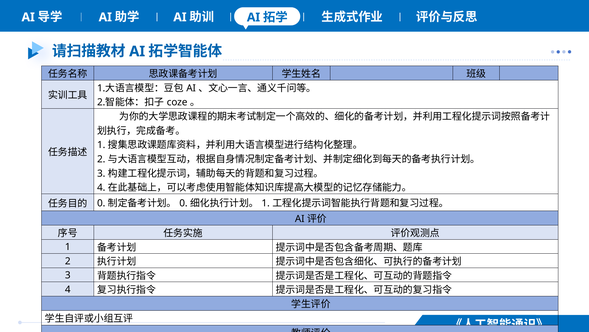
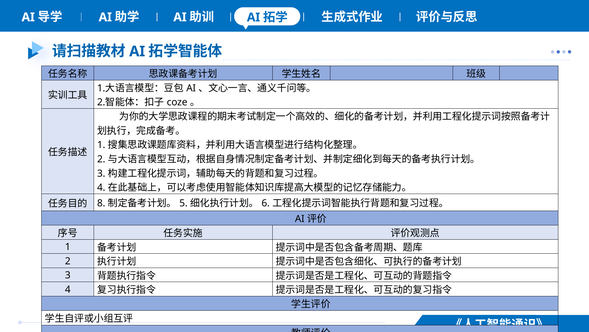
0: 0 -> 8 (101, 203)
0: 0 -> 5 (183, 203)
1: 1 -> 6 (266, 203)
